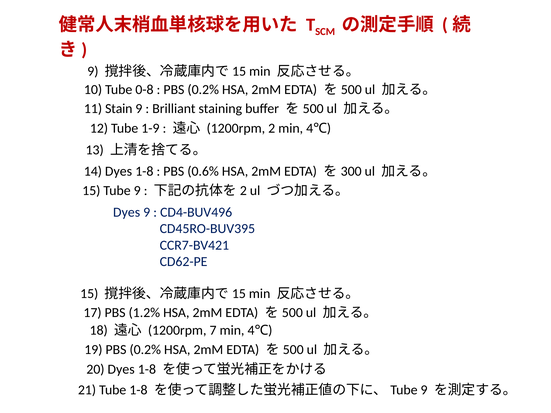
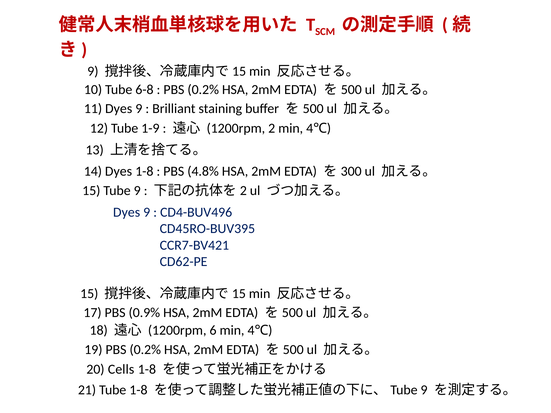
0-8: 0-8 -> 6-8 (144, 90)
11 Stain: Stain -> Dyes (119, 109)
0.6%: 0.6% -> 4.8% (203, 171)
1.2%: 1.2% -> 0.9% (144, 313)
7: 7 -> 6 (213, 331)
20 Dyes: Dyes -> Cells (121, 370)
